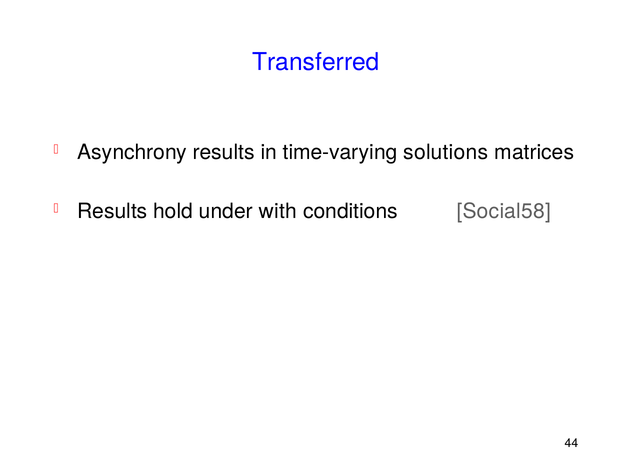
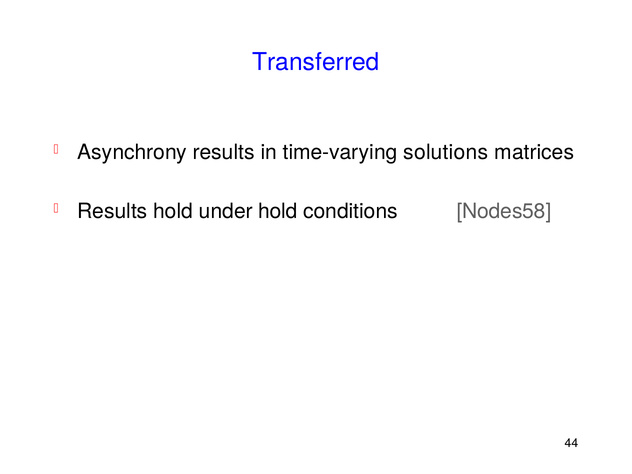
under with: with -> hold (278, 211)
Social58: Social58 -> Nodes58 (504, 211)
